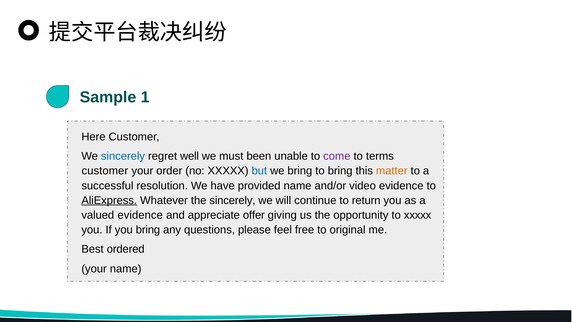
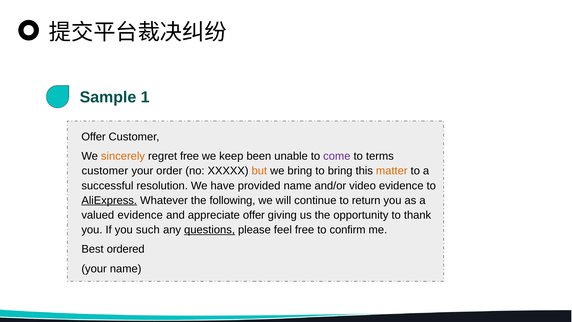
Here: Here -> Offer (94, 137)
sincerely colour: blue -> orange (123, 156)
regret well: well -> free (190, 156)
must: must -> keep (231, 156)
but colour: blue -> orange (259, 171)
the sincerely: sincerely -> following (232, 200)
to xxxxx: xxxxx -> thank (418, 215)
you bring: bring -> such (148, 230)
questions underline: none -> present (210, 230)
original: original -> confirm (348, 230)
